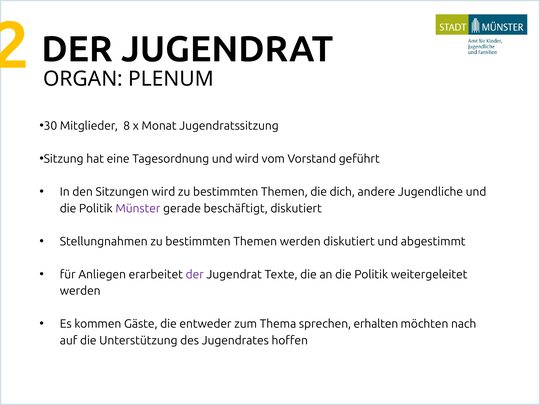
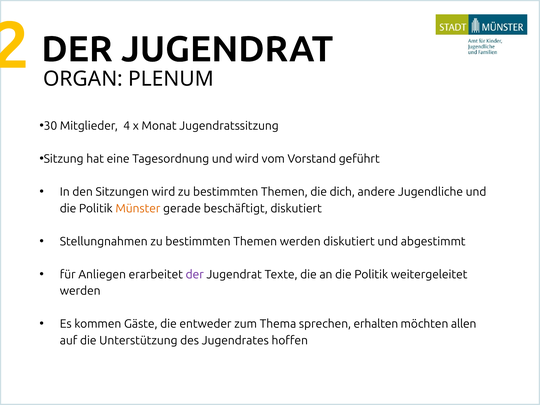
8: 8 -> 4 (127, 126)
Münster colour: purple -> orange (138, 208)
nach: nach -> allen (464, 324)
